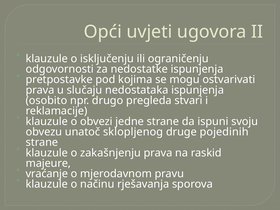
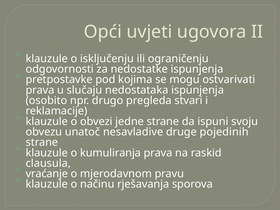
sklopljenog: sklopljenog -> nesavladive (133, 132)
zakašnjenju: zakašnjenju -> kumuliranja (110, 153)
majeure: majeure -> clausula (48, 163)
